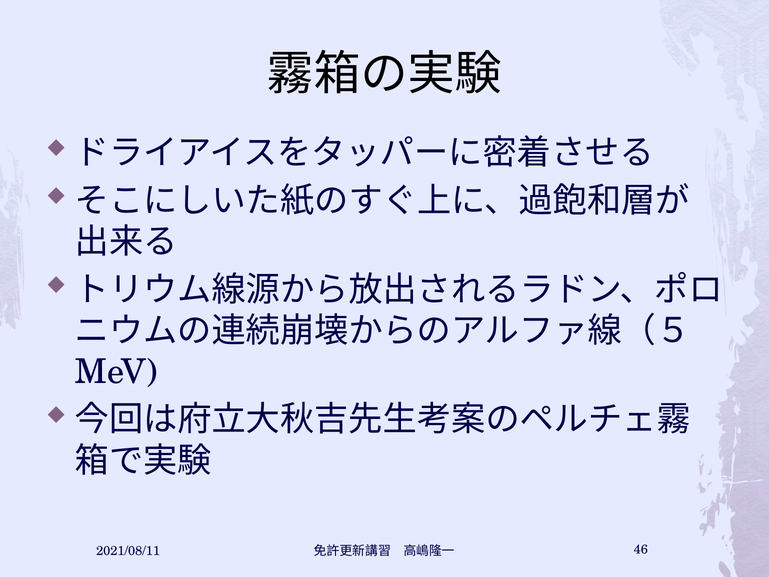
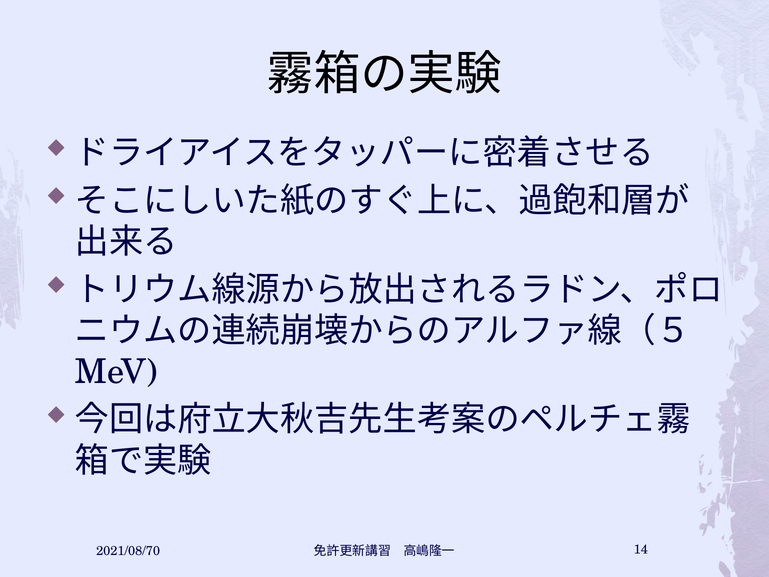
2021/08/11: 2021/08/11 -> 2021/08/70 (128, 551)
46: 46 -> 14 (641, 549)
